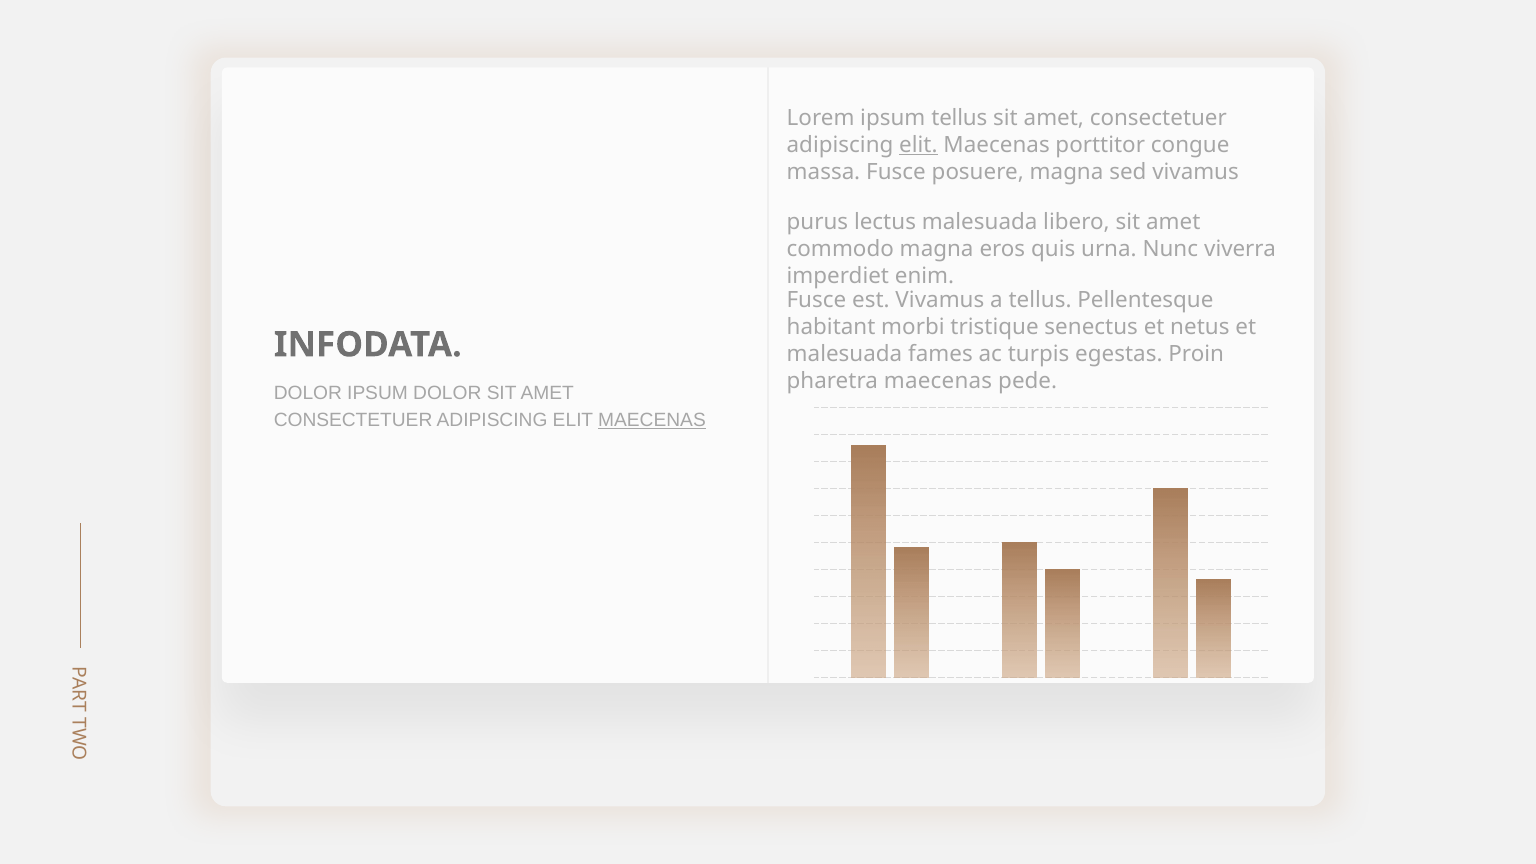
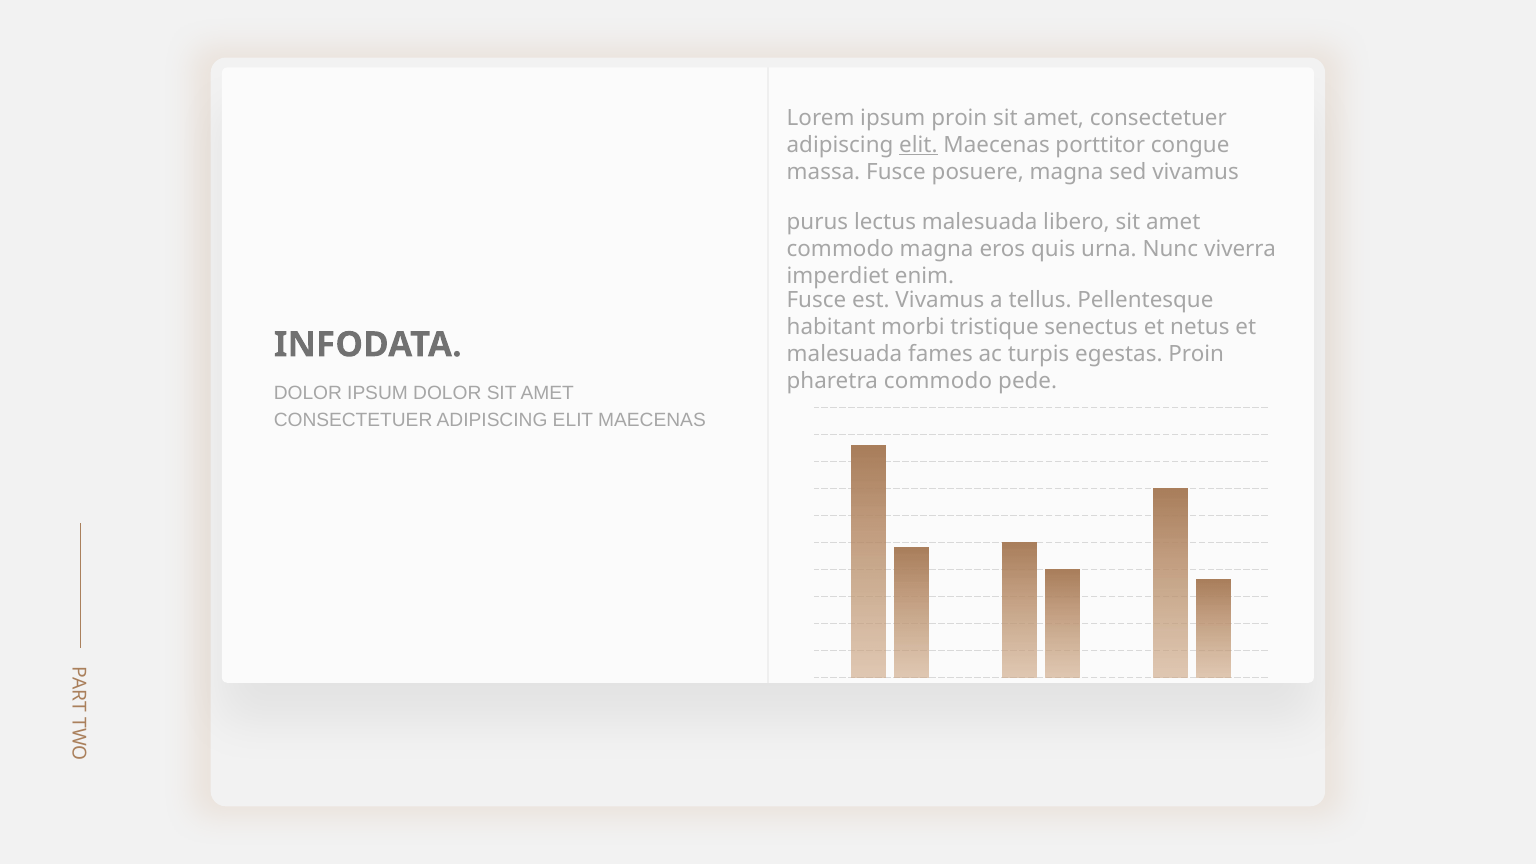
ipsum tellus: tellus -> proin (959, 118)
pharetra maecenas: maecenas -> commodo (938, 381)
MAECENAS underline: present -> none (652, 420)
